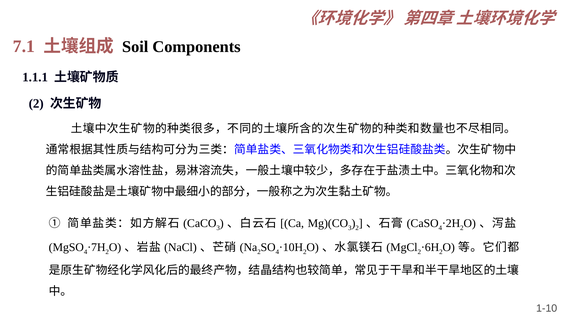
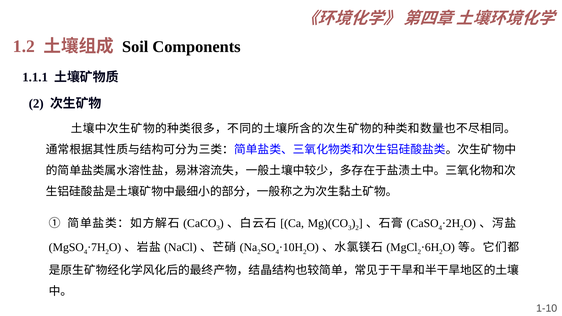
7.1: 7.1 -> 1.2 (24, 46)
